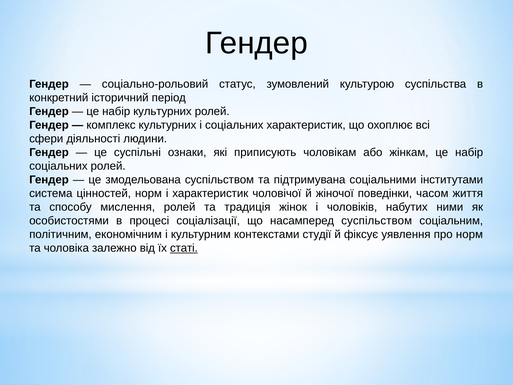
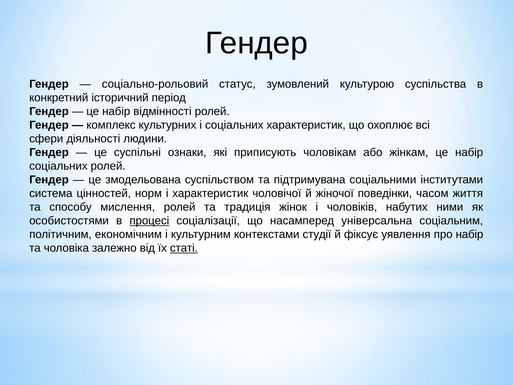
набір культурних: культурних -> відмінності (162, 111)
процесі underline: none -> present (149, 221)
насамперед суспільством: суспільством -> універсальна (377, 221)
про норм: норм -> набір (470, 234)
